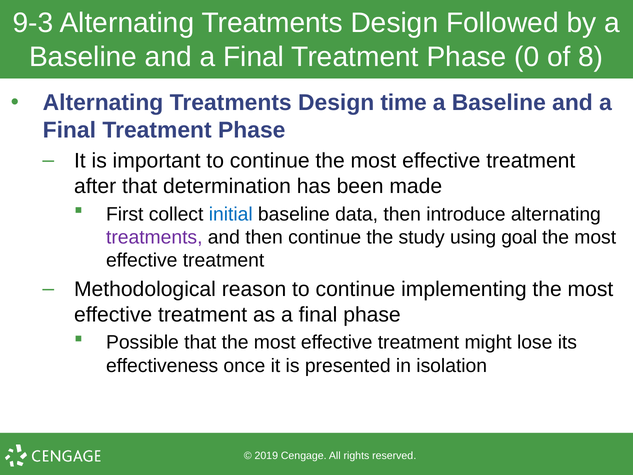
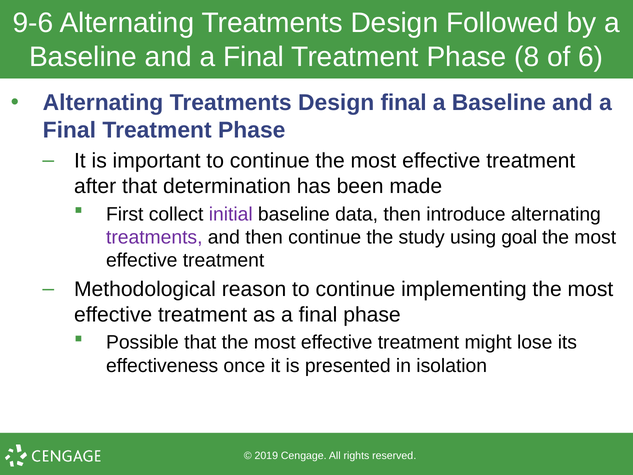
9-3: 9-3 -> 9-6 (33, 23)
0: 0 -> 8 (527, 57)
8: 8 -> 6 (591, 57)
Design time: time -> final (404, 103)
initial colour: blue -> purple (231, 214)
